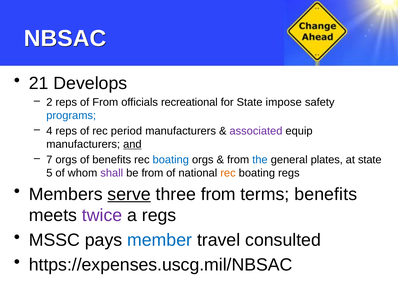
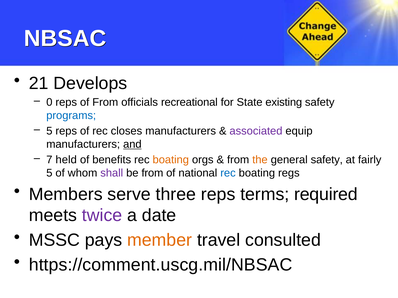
2: 2 -> 0 (49, 102)
impose: impose -> existing (284, 102)
4: 4 -> 5 (49, 131)
period: period -> closes (126, 131)
7 orgs: orgs -> held (66, 160)
boating colour: blue -> orange (171, 160)
the colour: blue -> orange (260, 160)
general plates: plates -> safety (327, 160)
at state: state -> fairly (370, 160)
rec colour: orange -> blue (228, 173)
serve underline: present -> none (129, 195)
three from: from -> reps (218, 195)
terms benefits: benefits -> required (326, 195)
a regs: regs -> date (159, 216)
member colour: blue -> orange (160, 241)
https://expenses.uscg.mil/NBSAC: https://expenses.uscg.mil/NBSAC -> https://comment.uscg.mil/NBSAC (161, 265)
